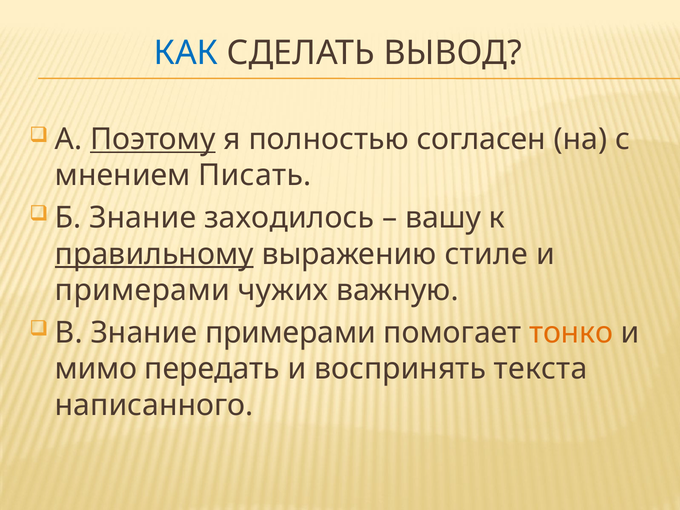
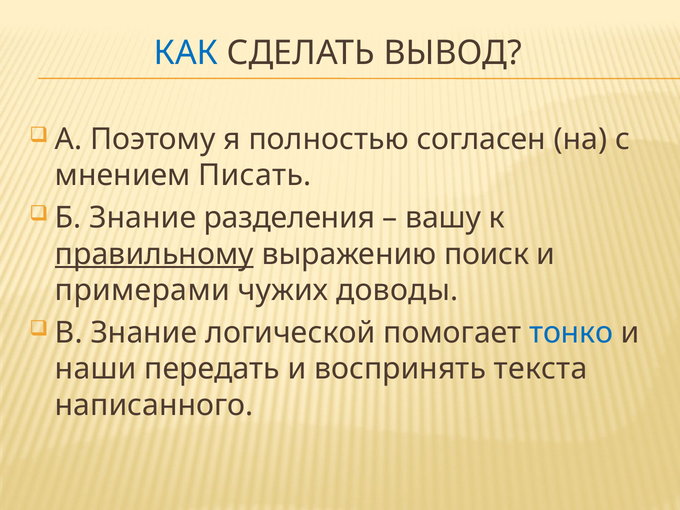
Поэтому underline: present -> none (153, 139)
заходилось: заходилось -> разделения (289, 218)
стиле: стиле -> поиск (487, 254)
важную: важную -> доводы (397, 290)
Знание примерами: примерами -> логической (290, 333)
тонко colour: orange -> blue (571, 333)
мимо: мимо -> наши (96, 369)
